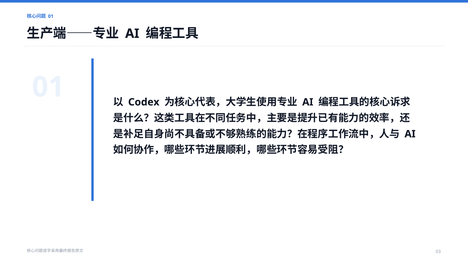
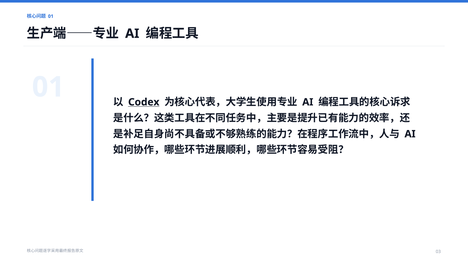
Codex underline: none -> present (144, 102)
